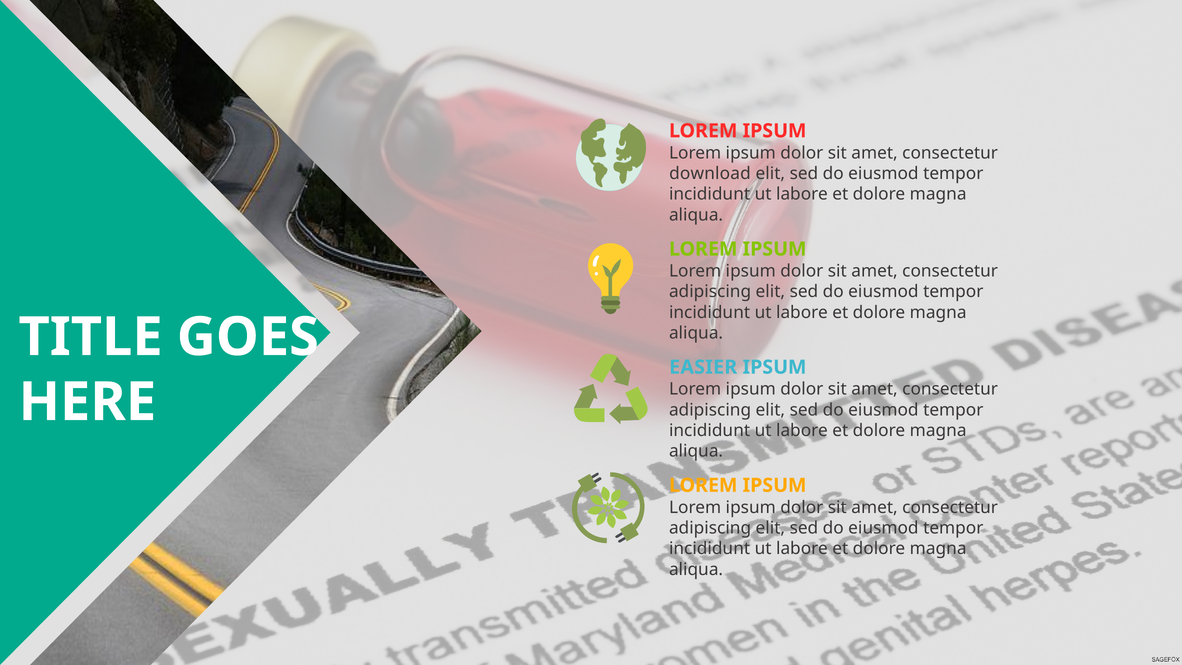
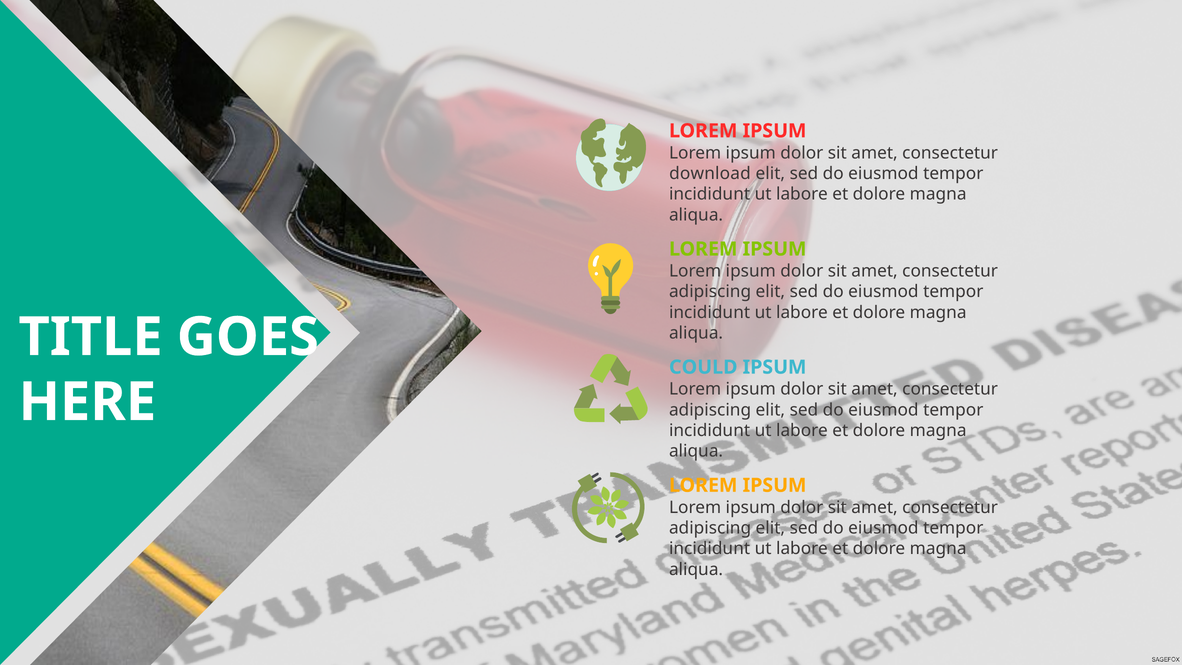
EASIER: EASIER -> COULD (703, 367)
